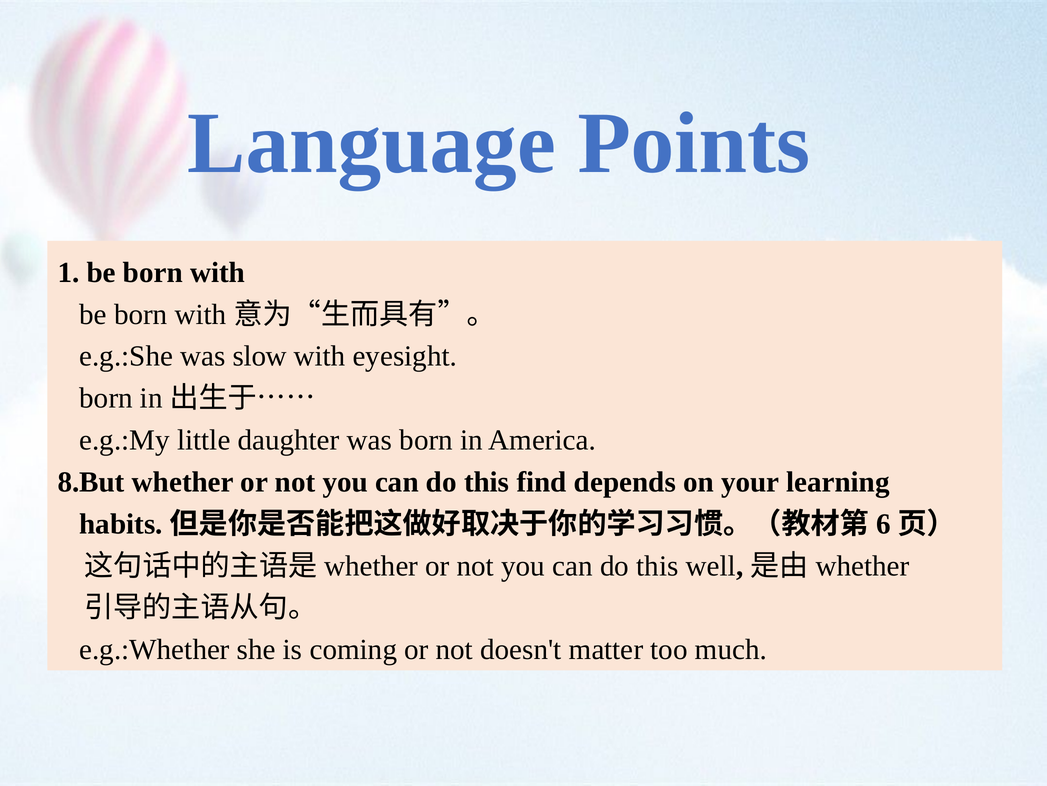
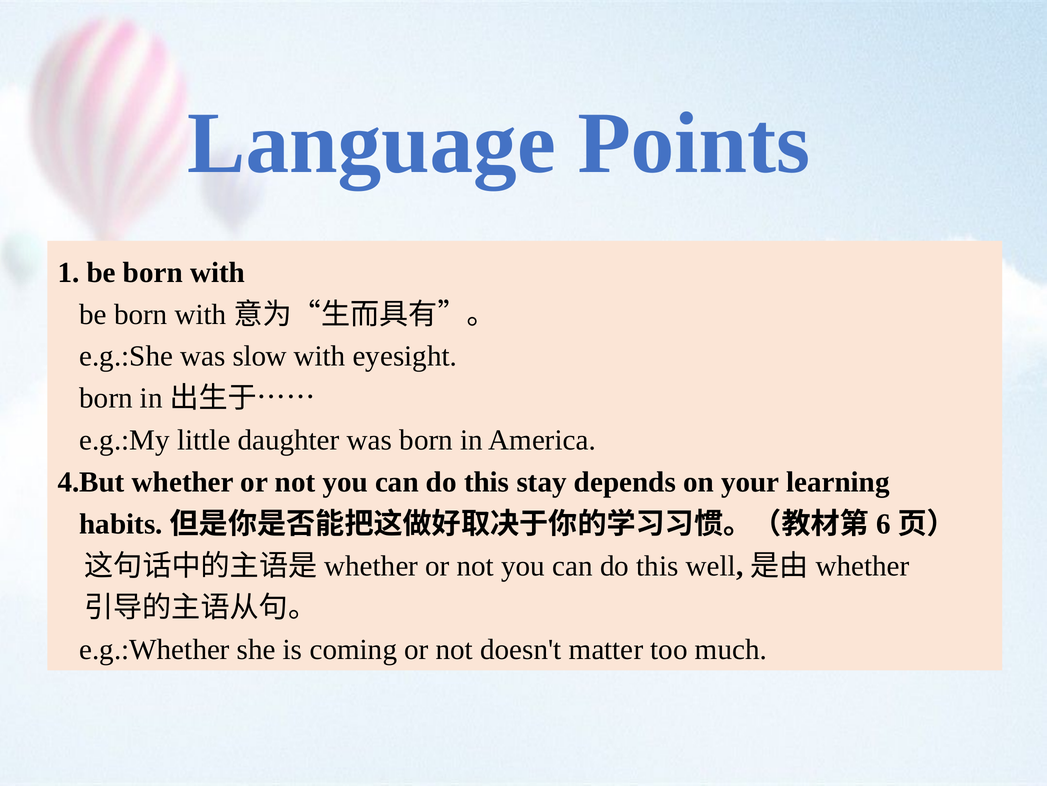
8.But: 8.But -> 4.But (91, 482)
find: find -> stay (542, 482)
